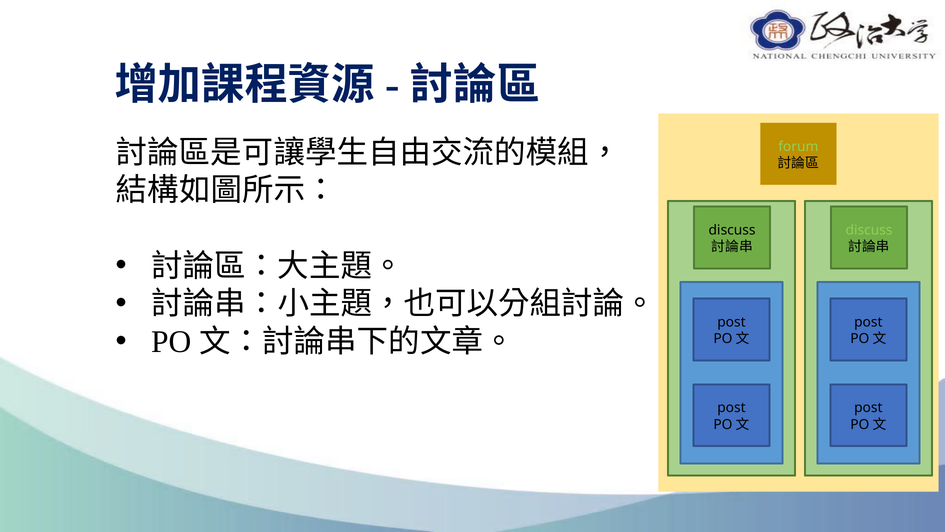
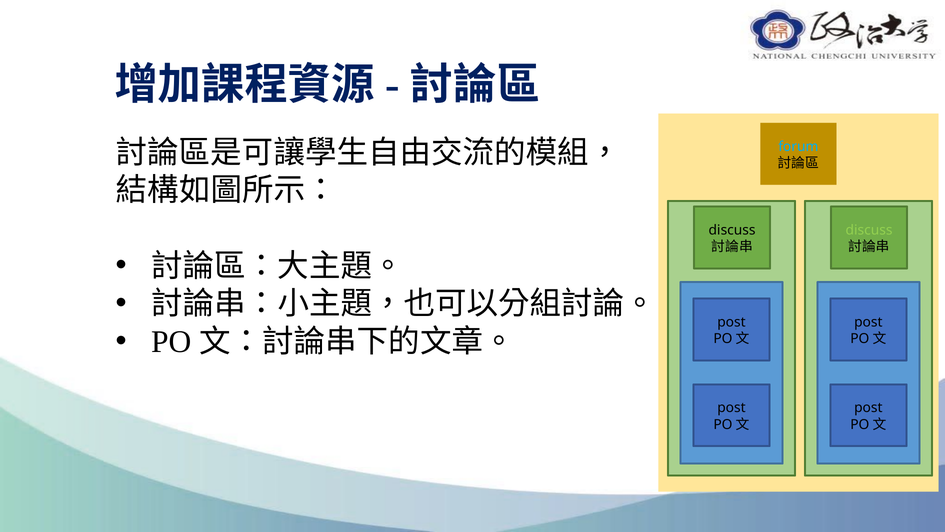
forum colour: light green -> light blue (798, 146)
